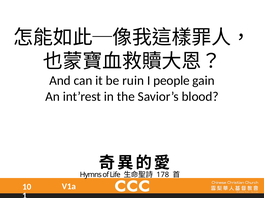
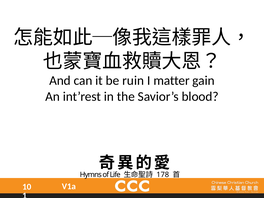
people: people -> matter (172, 81)
